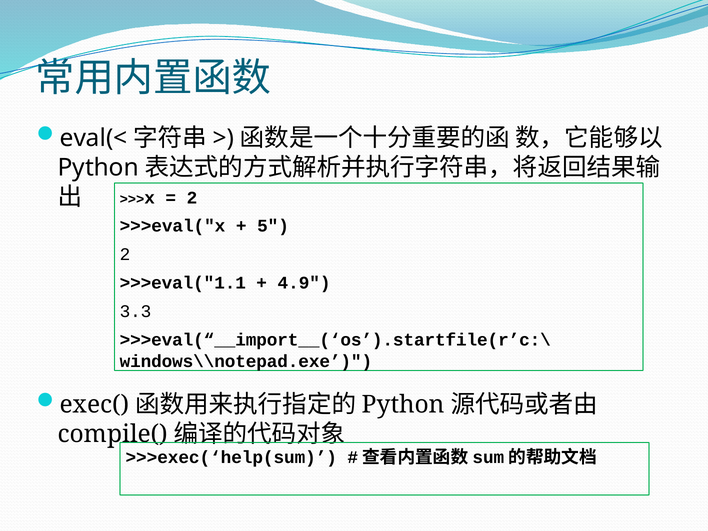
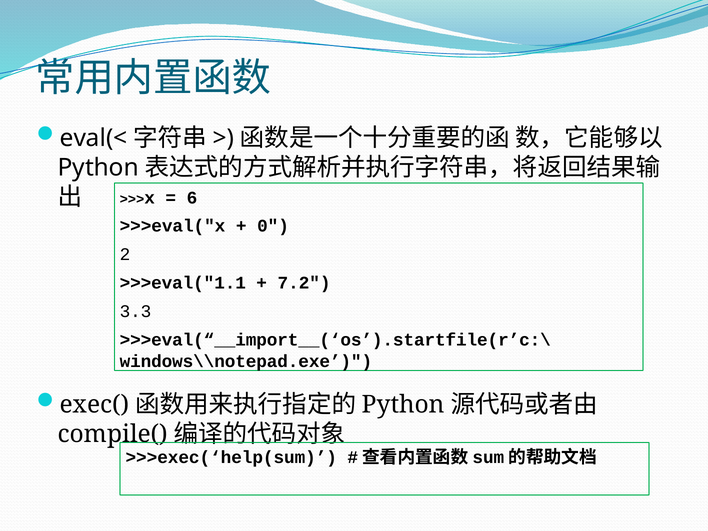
2: 2 -> 6 (192, 198)
5: 5 -> 0 (273, 226)
4.9: 4.9 -> 7.2 (304, 283)
